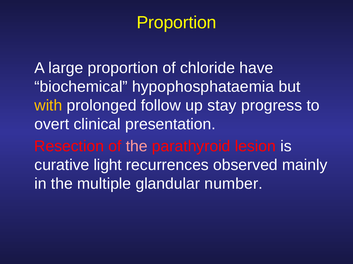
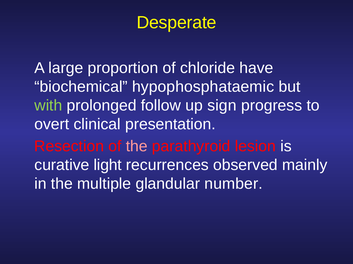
Proportion: Proportion -> Desperate (177, 23)
hypophosphataemia: hypophosphataemia -> hypophosphataemic (203, 87)
with colour: yellow -> light green (48, 106)
stay: stay -> sign (222, 106)
